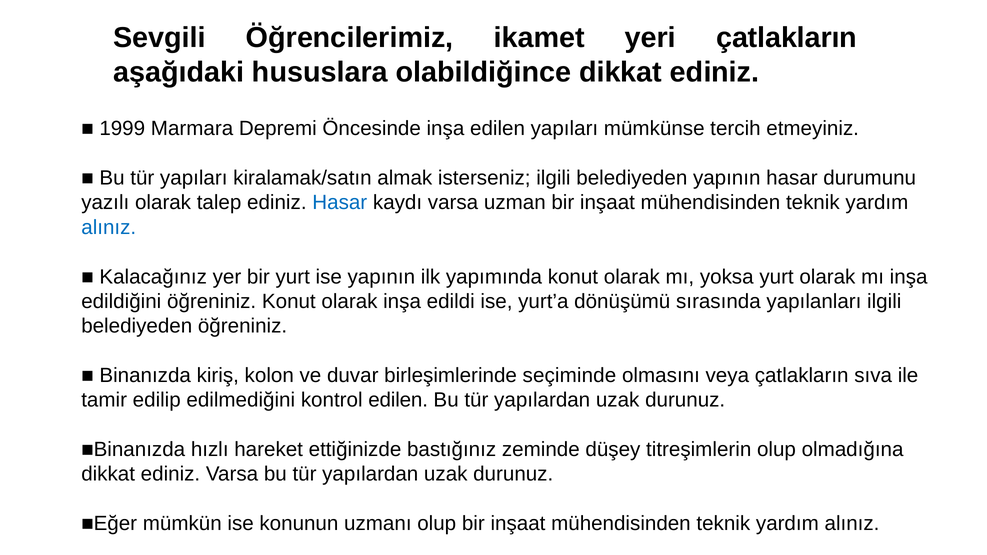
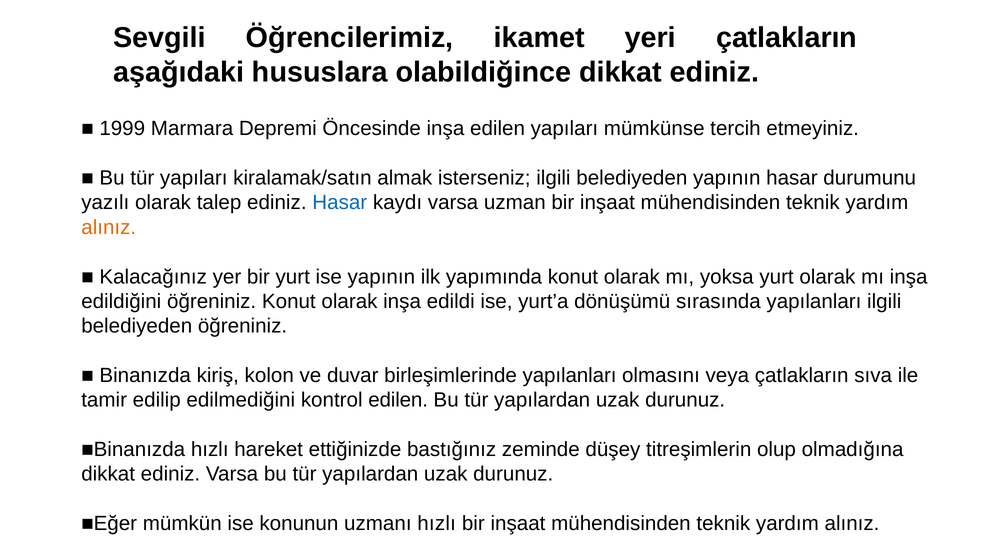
alınız colour: blue -> orange (109, 227)
birleşimlerinde seçiminde: seçiminde -> yapılanları (570, 376)
uzmanı olup: olup -> hızlı (437, 524)
